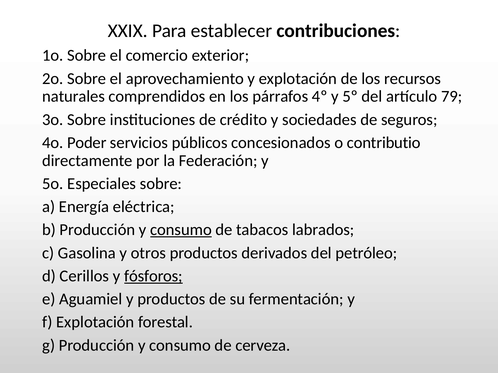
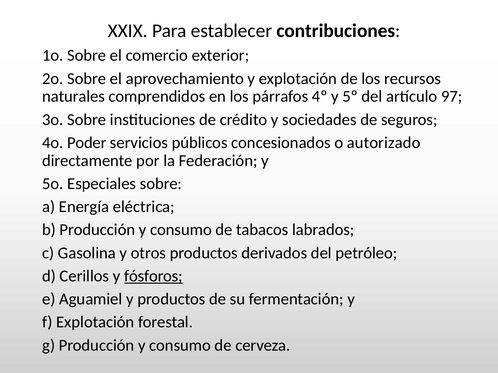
79: 79 -> 97 (452, 97)
contributio: contributio -> autorizado (384, 143)
consumo underline: present -> none (181, 230)
